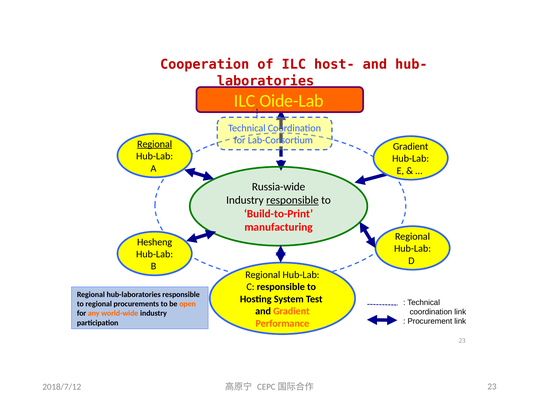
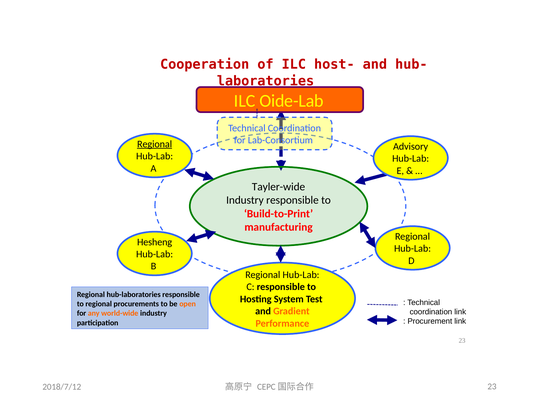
Gradient: Gradient -> Advisory (411, 146)
Russia-wide: Russia-wide -> Tayler-wide (279, 186)
responsible underline: present -> none (292, 200)
